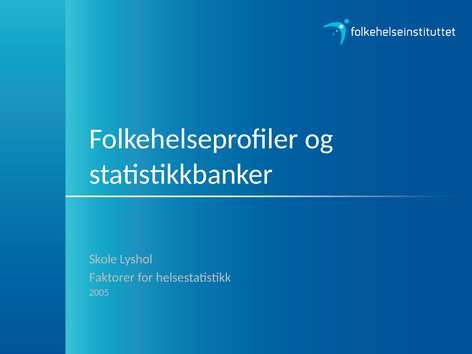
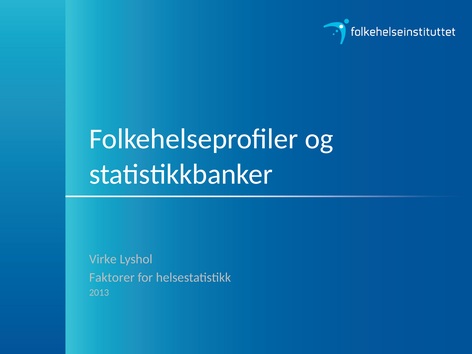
Skole: Skole -> Virke (103, 259)
2005: 2005 -> 2013 (99, 293)
